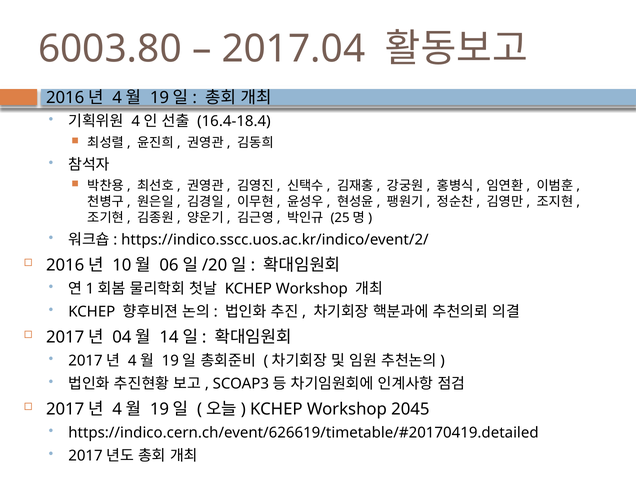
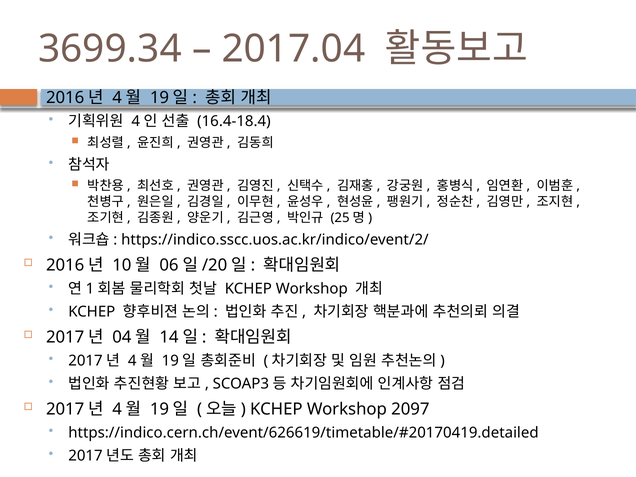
6003.80: 6003.80 -> 3699.34 (110, 49)
2045: 2045 -> 2097 (410, 409)
